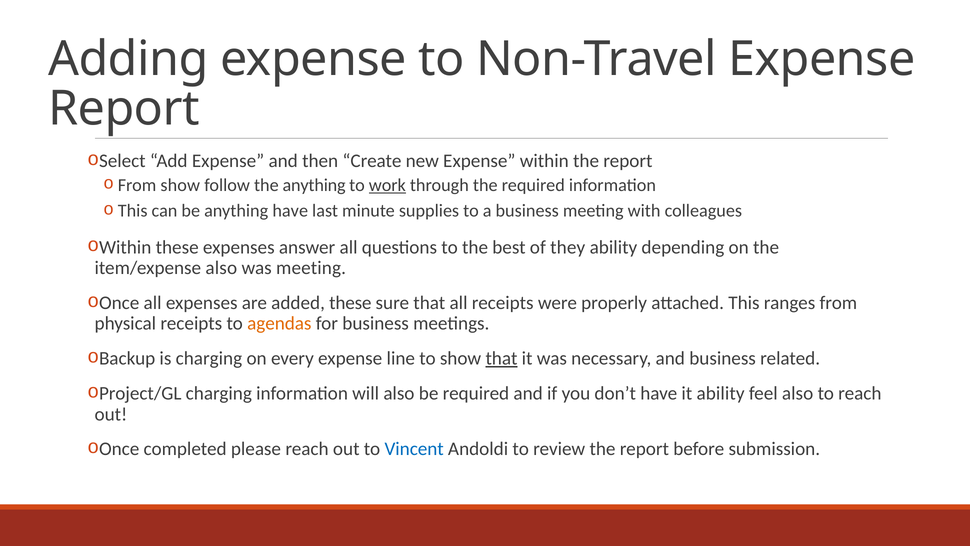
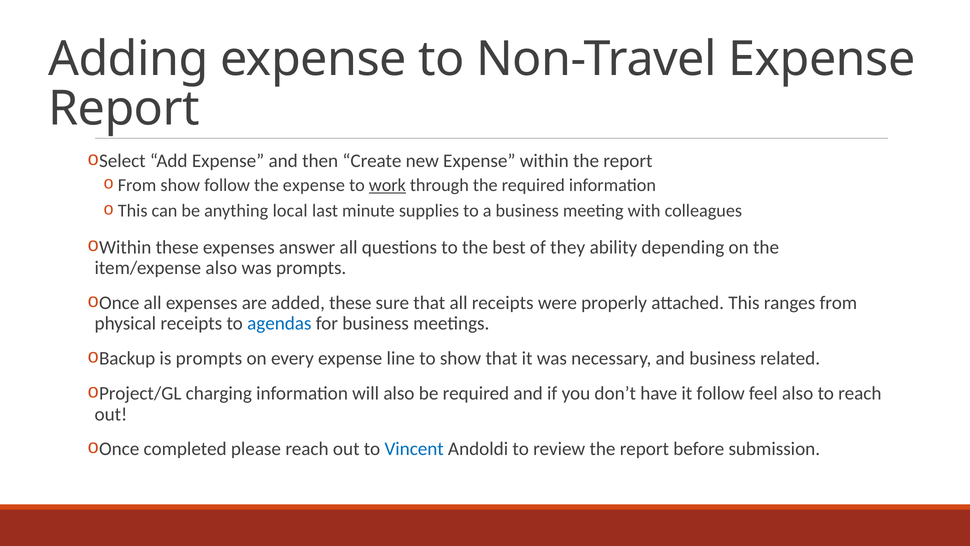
the anything: anything -> expense (314, 185)
anything have: have -> local (290, 211)
was meeting: meeting -> prompts (311, 268)
agendas colour: orange -> blue (279, 323)
is charging: charging -> prompts (209, 358)
that underline: present -> none (501, 358)
it ability: ability -> follow (721, 393)
